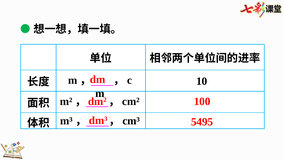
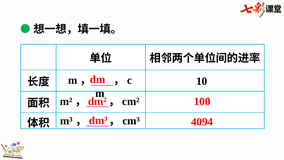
5495: 5495 -> 4094 (202, 122)
